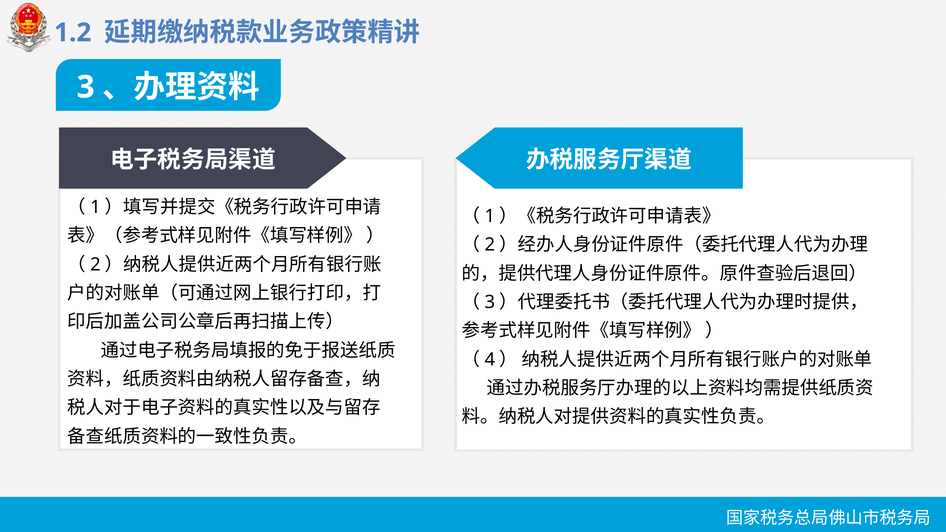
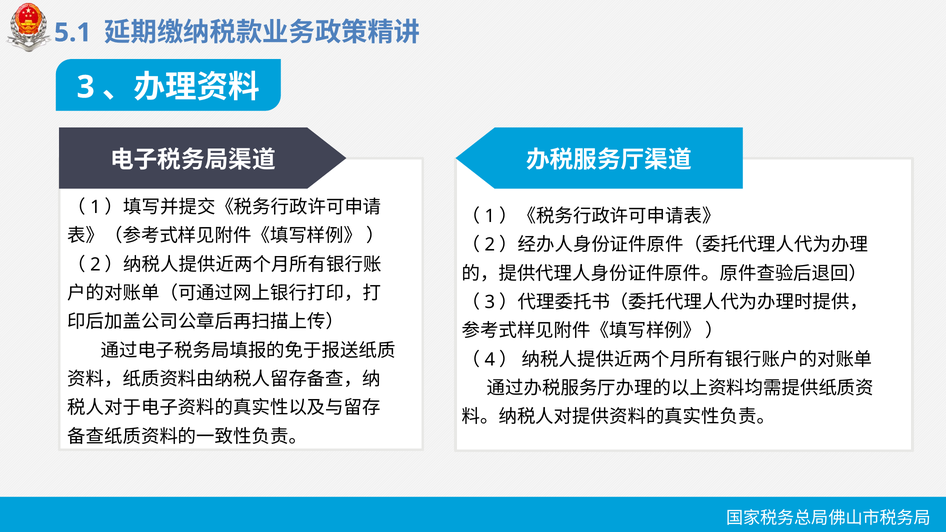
1.2: 1.2 -> 5.1 (73, 33)
